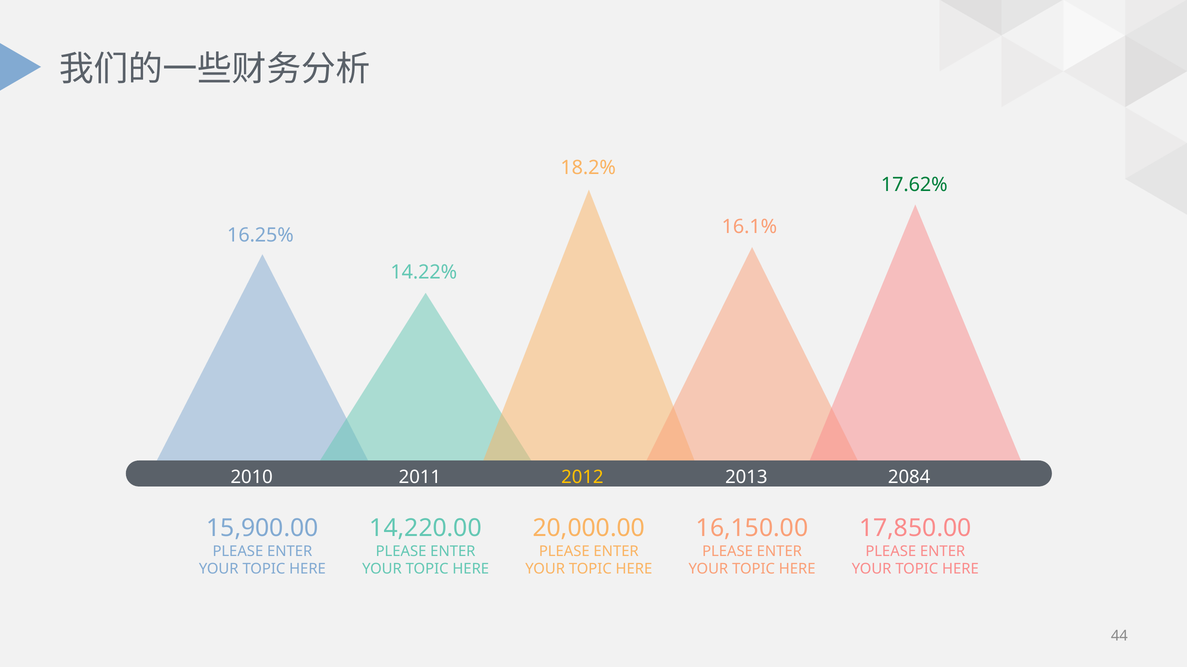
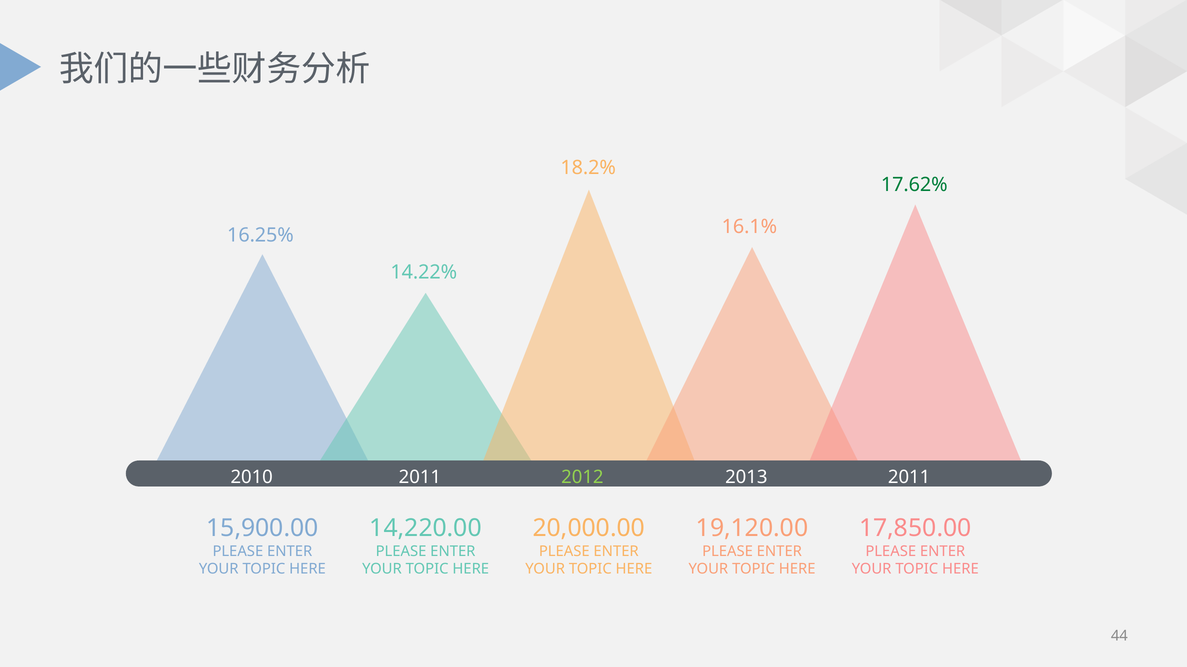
2012 colour: yellow -> light green (582, 478)
2013 2084: 2084 -> 2011 (909, 478)
16,150.00: 16,150.00 -> 19,120.00 (752, 529)
